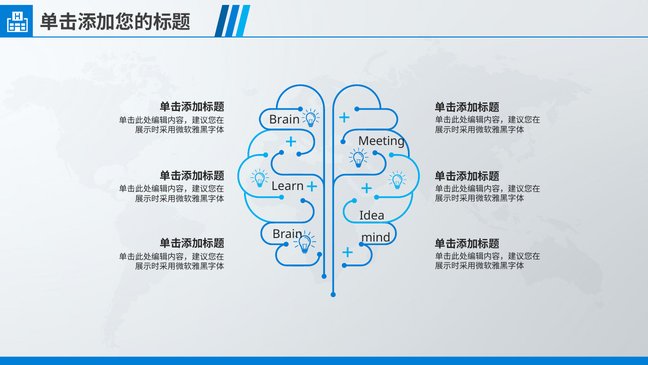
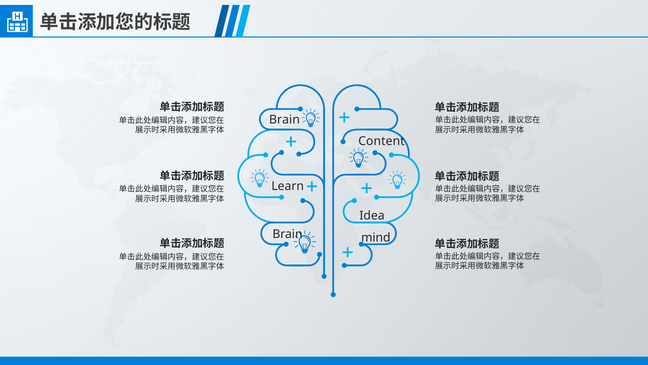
Meeting: Meeting -> Content (381, 141)
